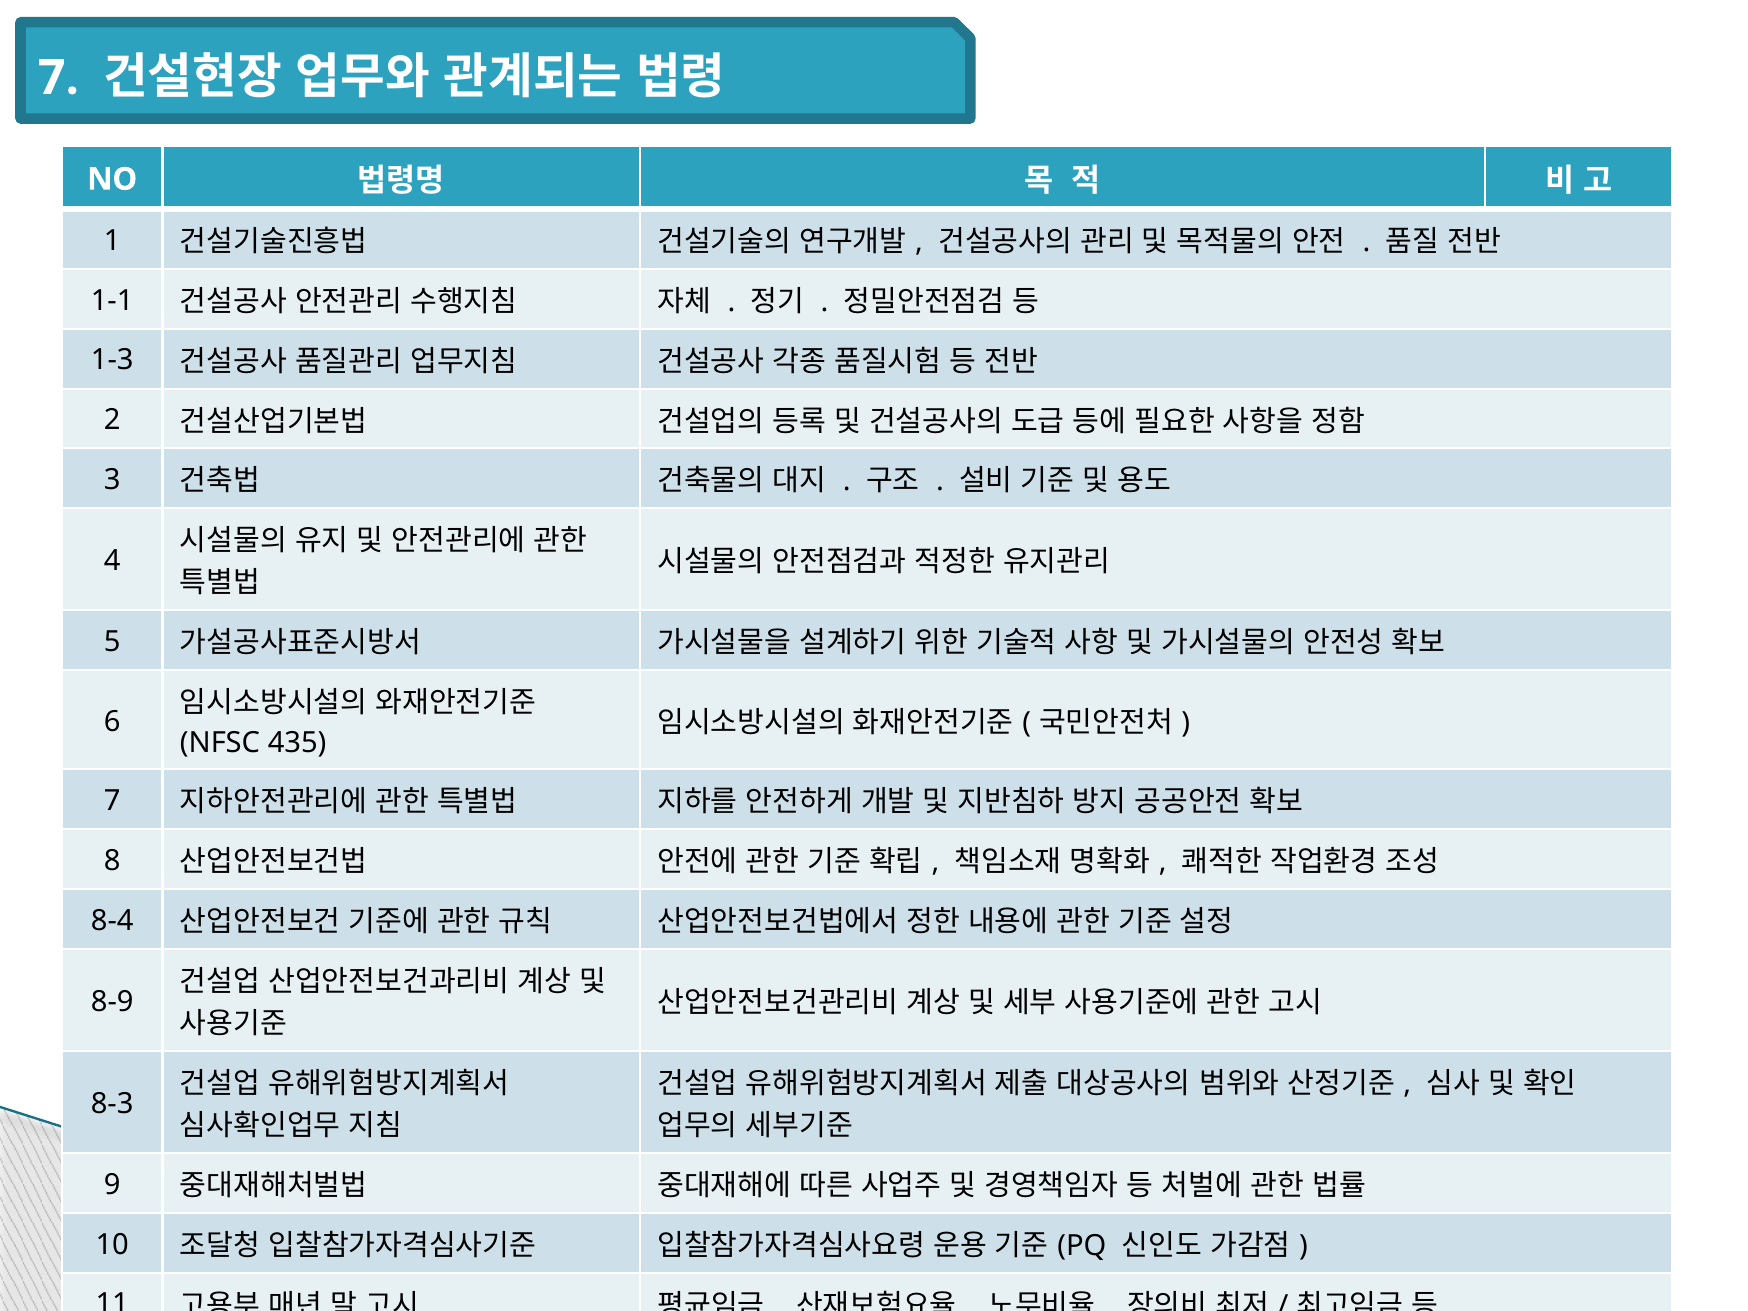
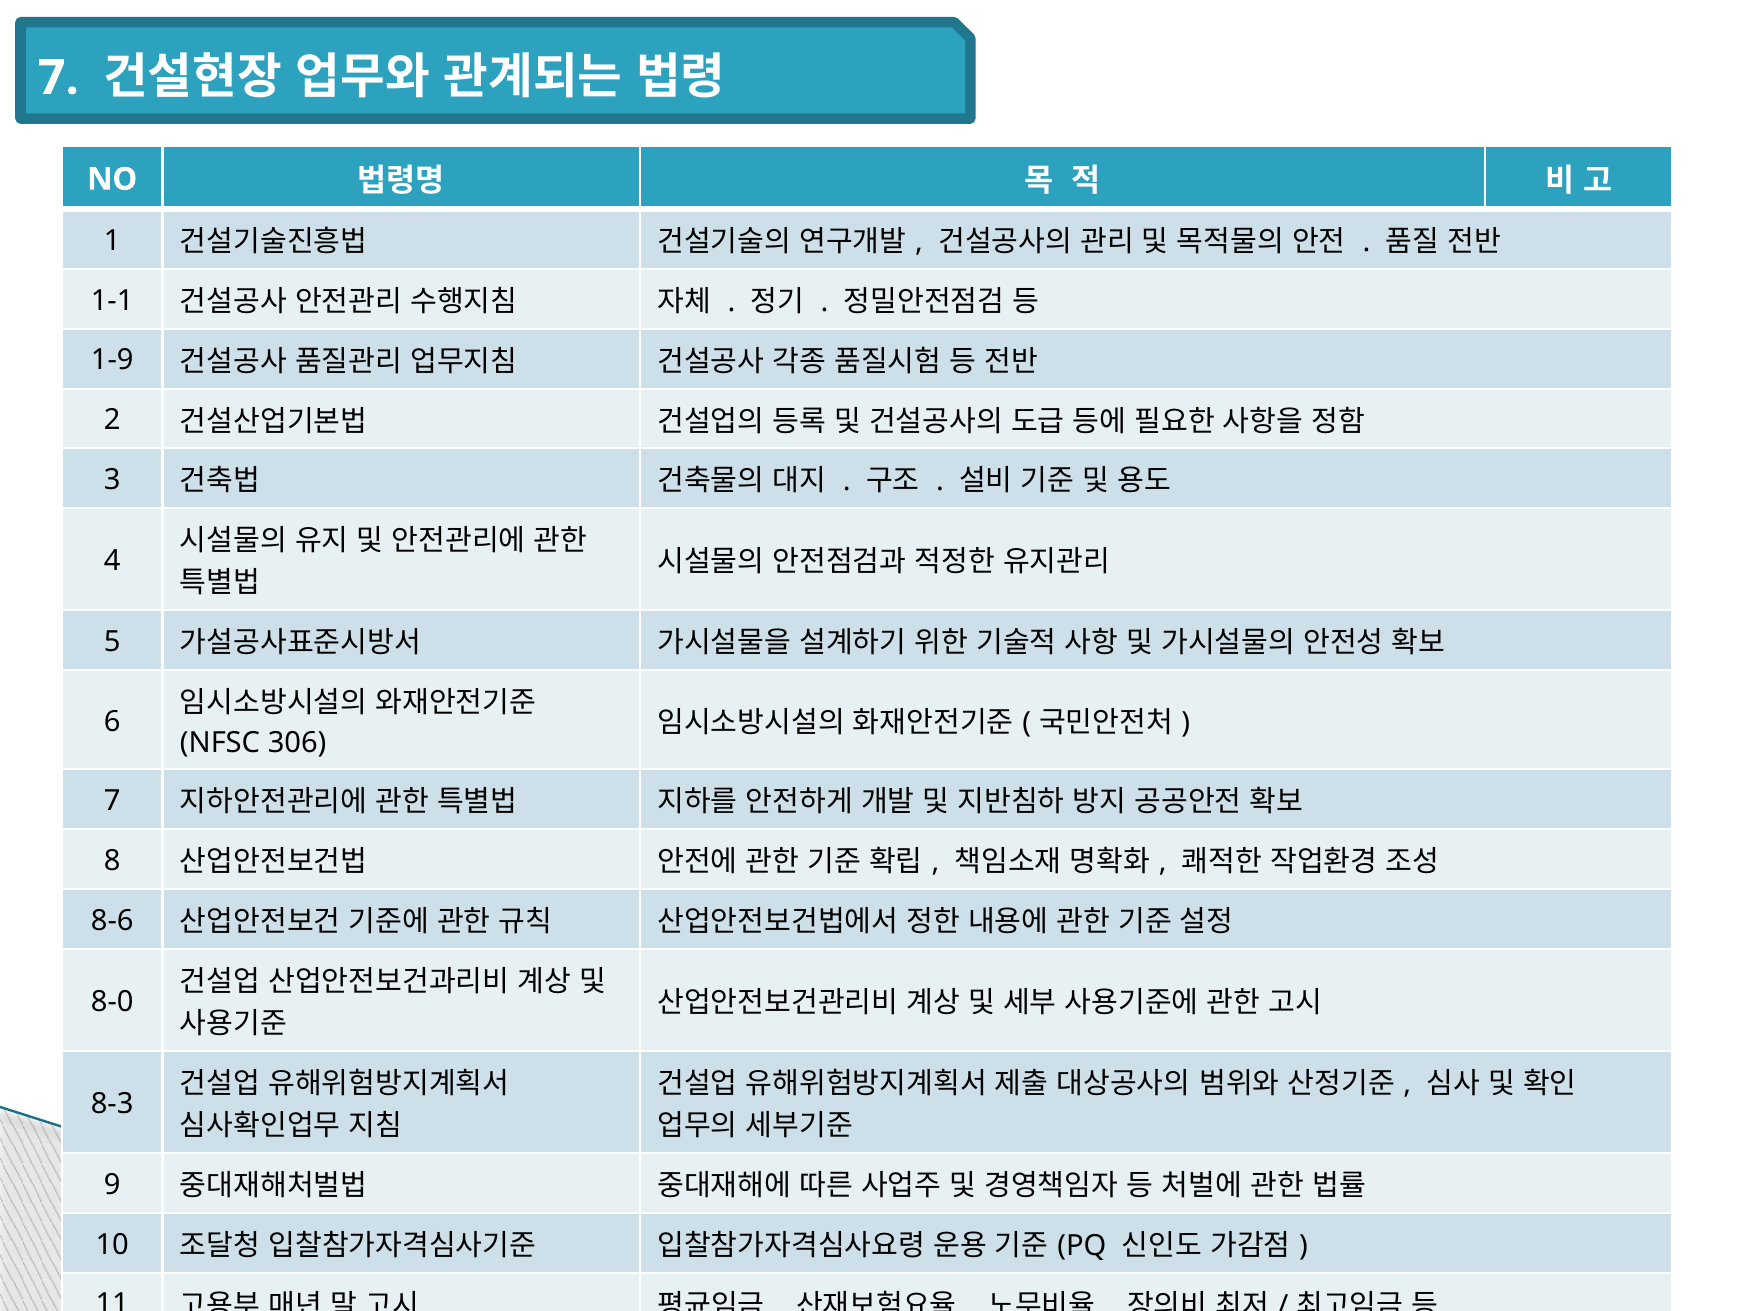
1-3: 1-3 -> 1-9 (112, 360)
435: 435 -> 306 (297, 743)
8-4: 8-4 -> 8-6 (112, 921)
8-9: 8-9 -> 8-0 (112, 1002)
